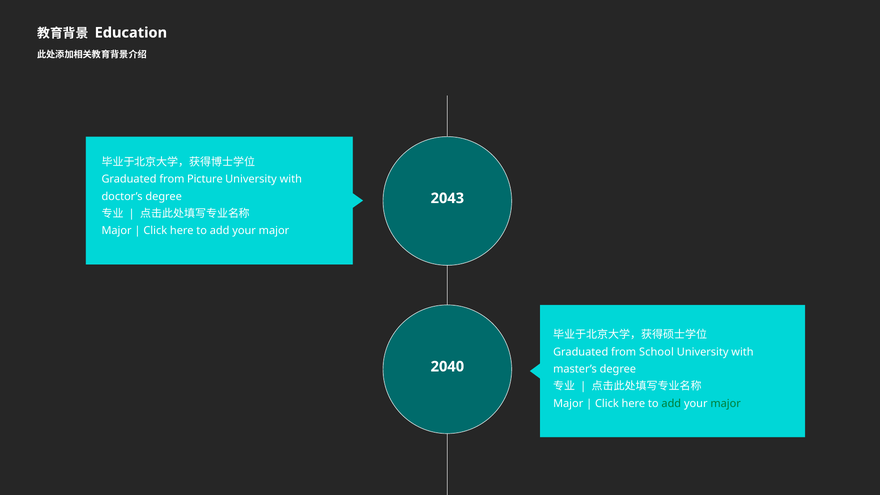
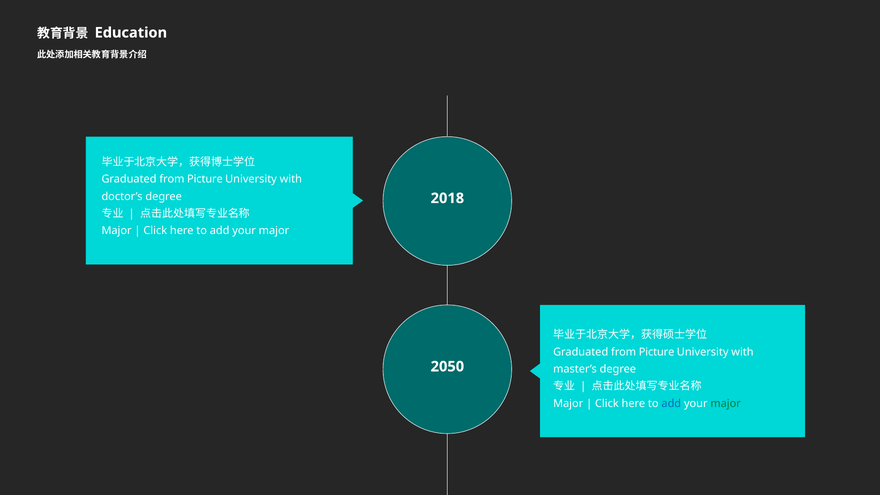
2043: 2043 -> 2018 (447, 198)
School: School -> Picture (657, 352)
2040: 2040 -> 2050 (447, 367)
add colour: green -> blue (671, 403)
